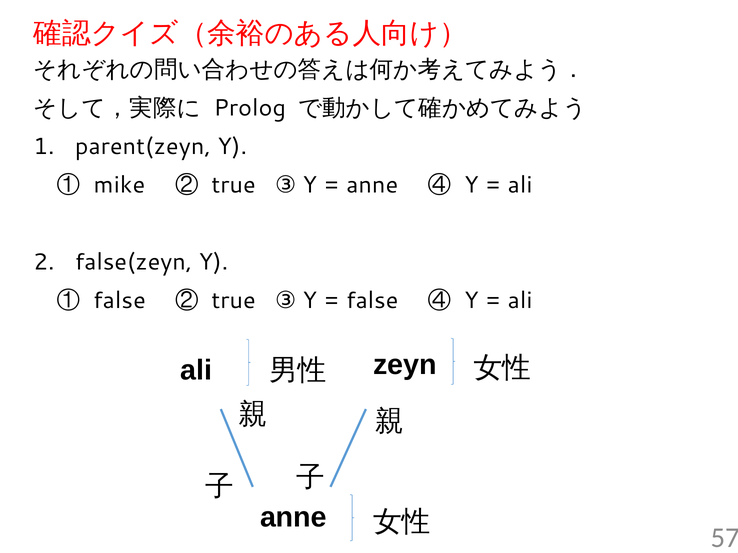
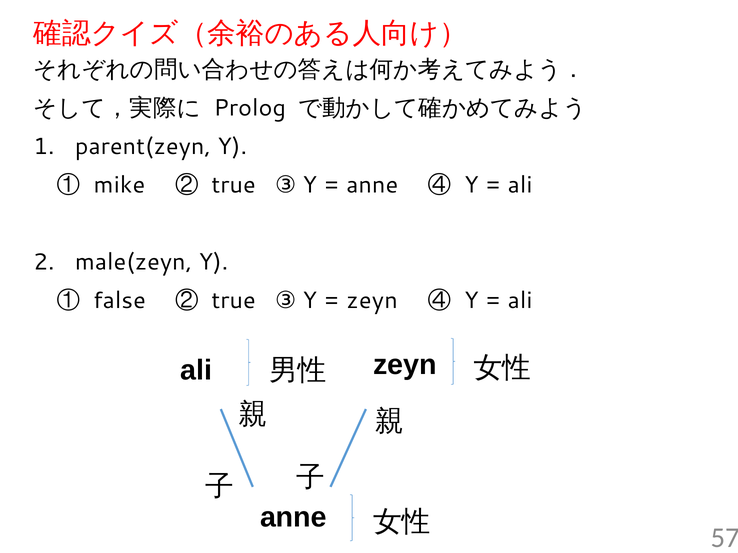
false(zeyn: false(zeyn -> male(zeyn (134, 262)
false: false -> zeyn (372, 301)
